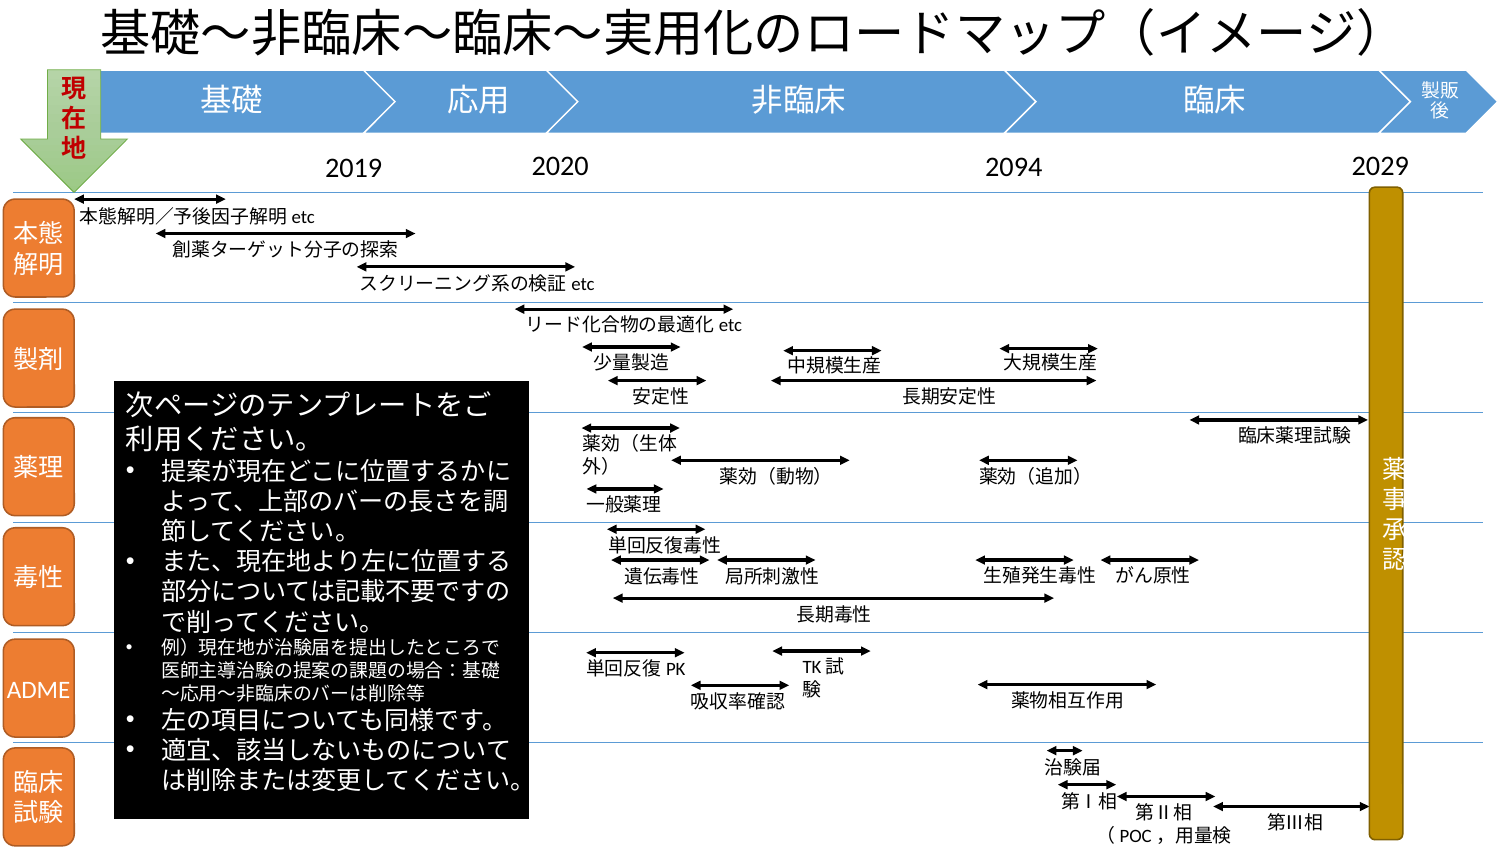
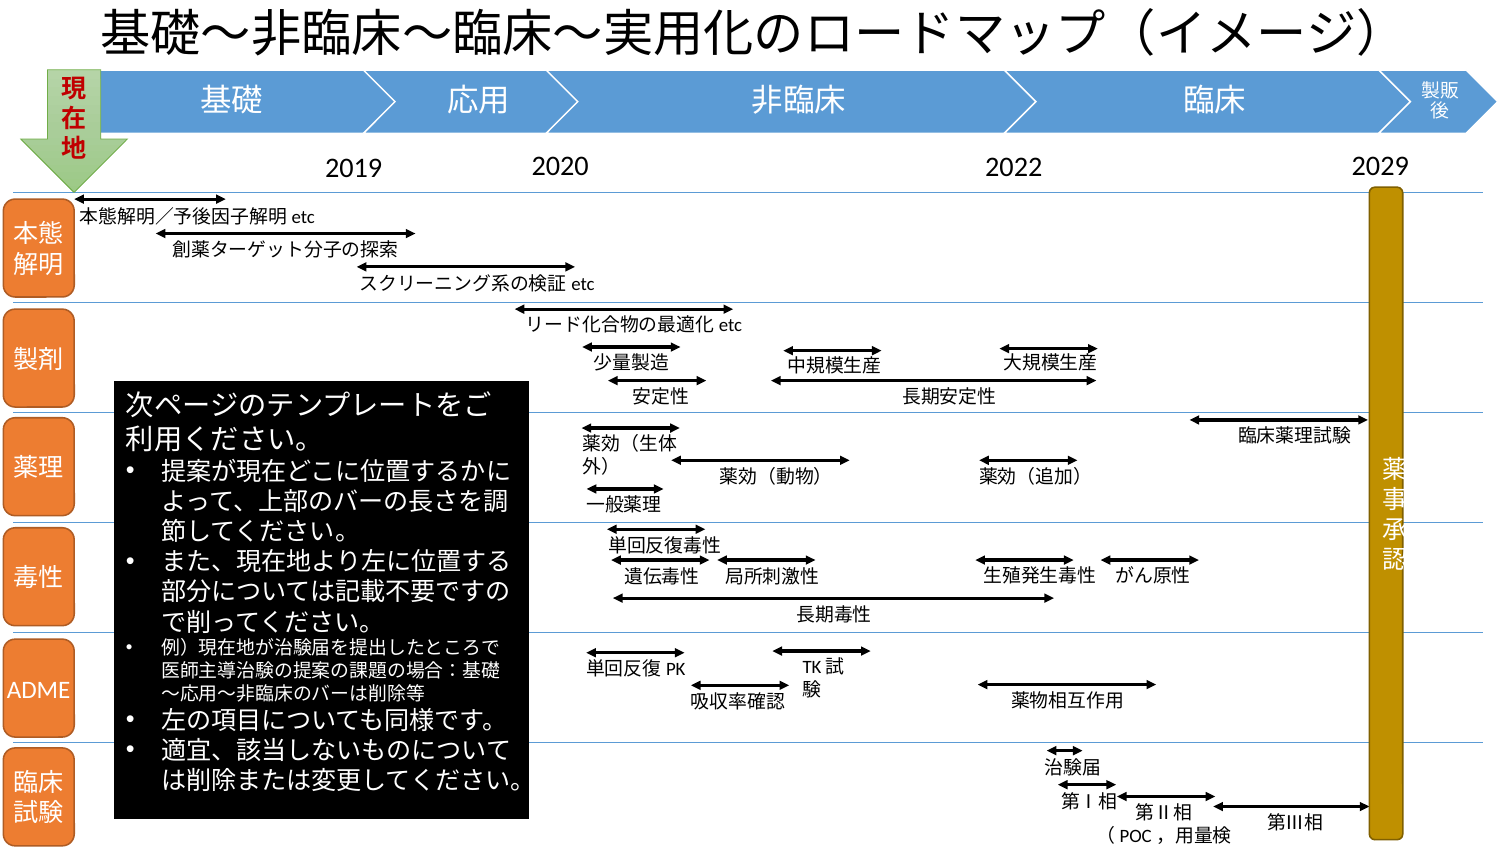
2094: 2094 -> 2022 (1014, 168)
